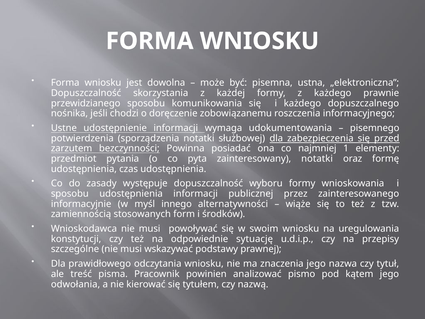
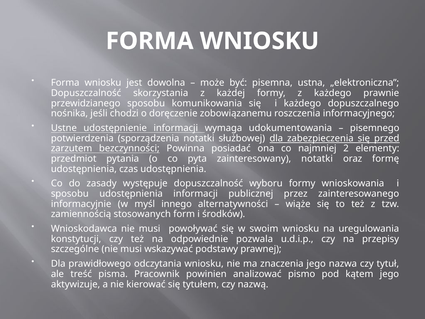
1: 1 -> 2 (346, 148)
sytuację: sytuację -> pozwala (255, 239)
odwołania: odwołania -> aktywizuje (76, 284)
